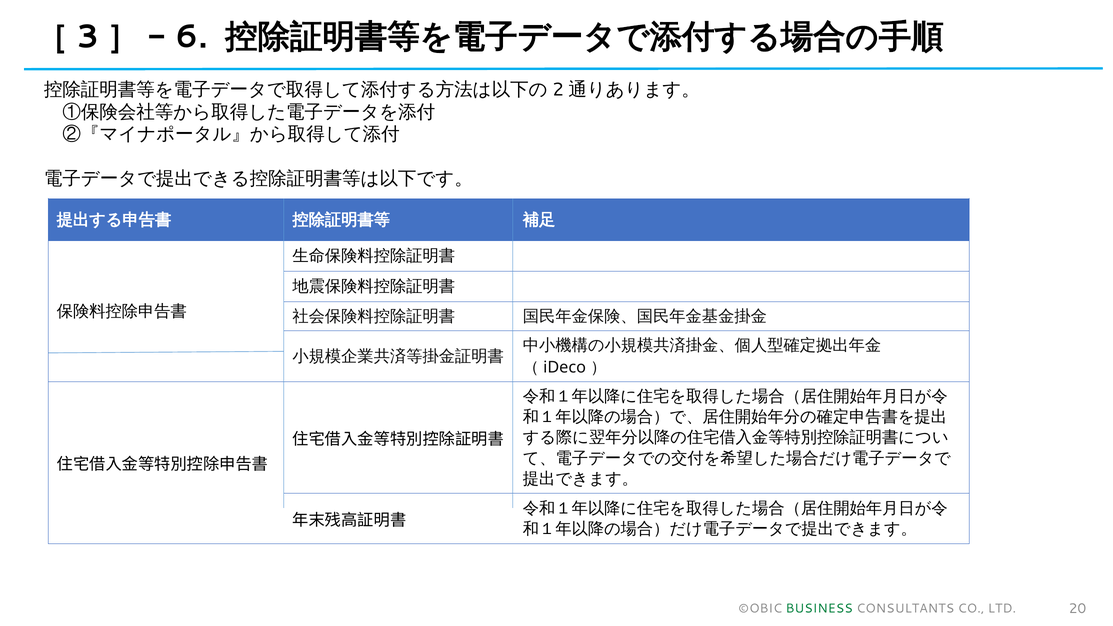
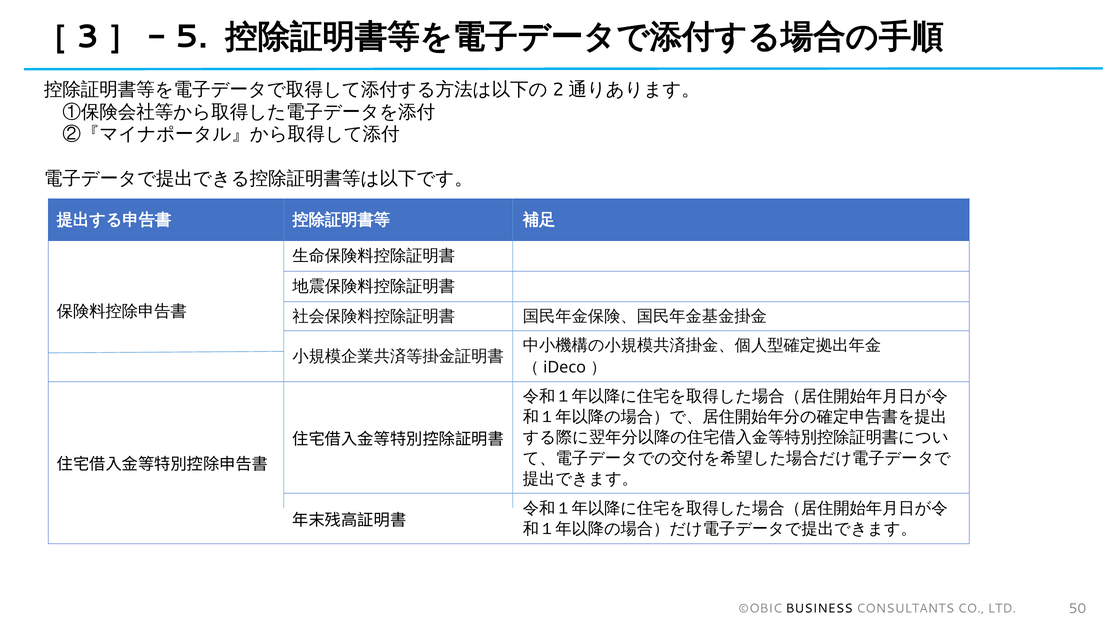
6: 6 -> 5 (192, 37)
BUSINESS colour: green -> black (819, 609)
20: 20 -> 50 (1077, 609)
